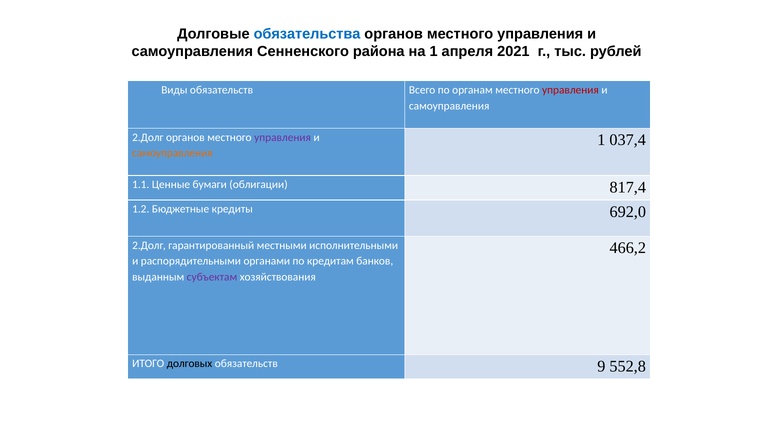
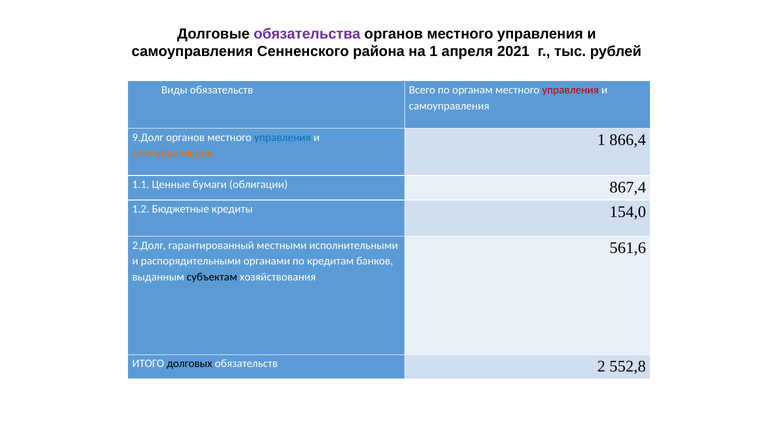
обязательства colour: blue -> purple (307, 34)
037,4: 037,4 -> 866,4 (628, 140)
2.Долг: 2.Долг -> 9.Долг (148, 137)
управления colour: purple -> blue (283, 137)
817,4: 817,4 -> 867,4 (628, 187)
692,0: 692,0 -> 154,0 (628, 212)
466,2: 466,2 -> 561,6 (628, 248)
субъектам colour: purple -> black (212, 277)
9: 9 -> 2 (601, 366)
